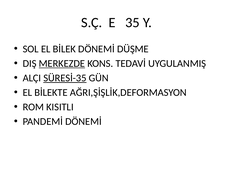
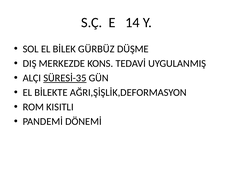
35: 35 -> 14 (132, 23)
BİLEK DÖNEMİ: DÖNEMİ -> GÜRBÜZ (96, 49)
MERKEZDE underline: present -> none (62, 63)
